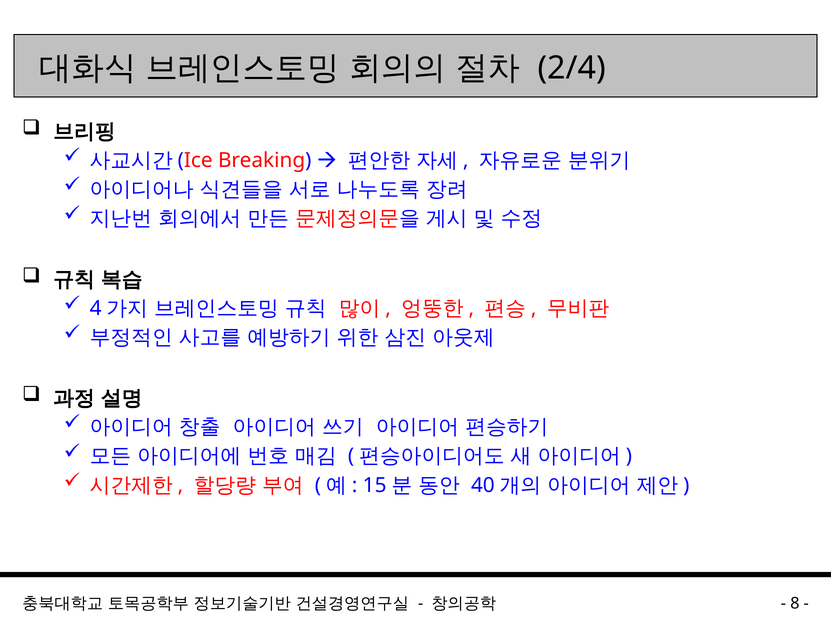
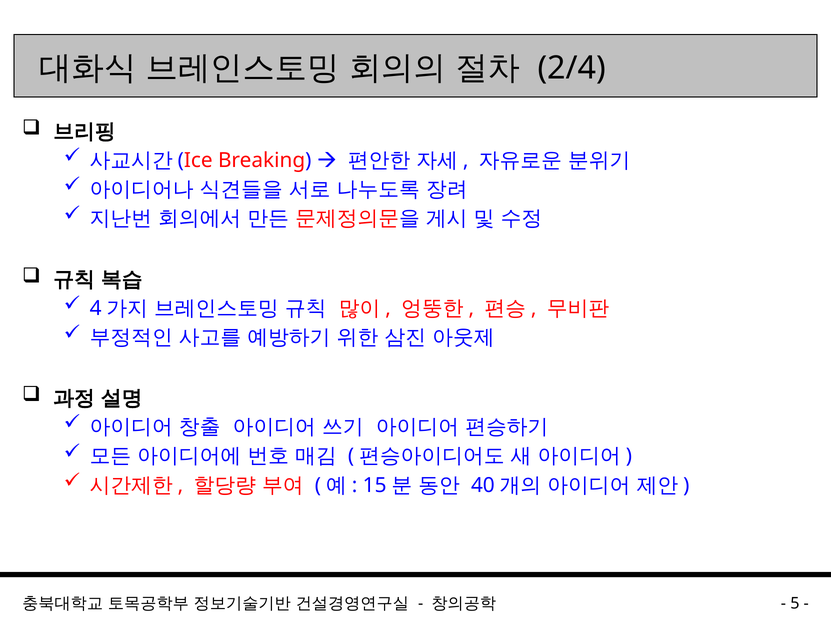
8: 8 -> 5 (795, 604)
